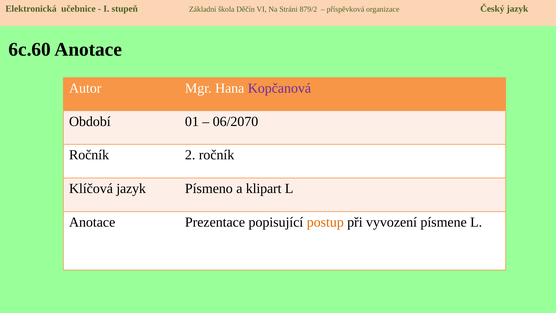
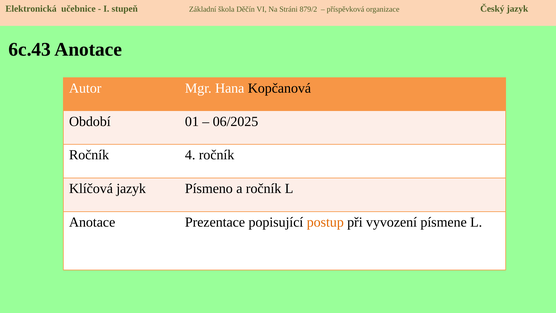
6c.60: 6c.60 -> 6c.43 (30, 49)
Kopčanová colour: purple -> black (279, 88)
06/2070: 06/2070 -> 06/2025 (236, 121)
2: 2 -> 4 (190, 155)
a klipart: klipart -> ročník (264, 189)
